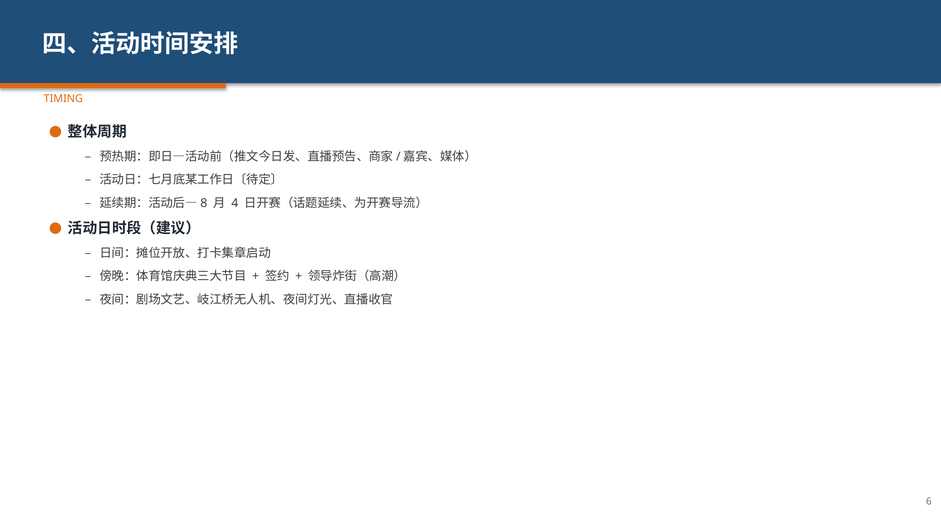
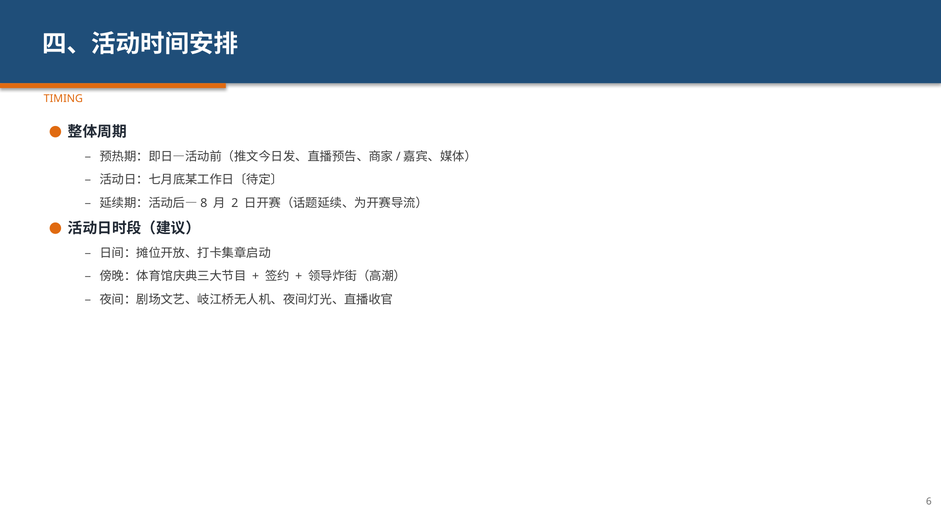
4: 4 -> 2 (235, 203)
